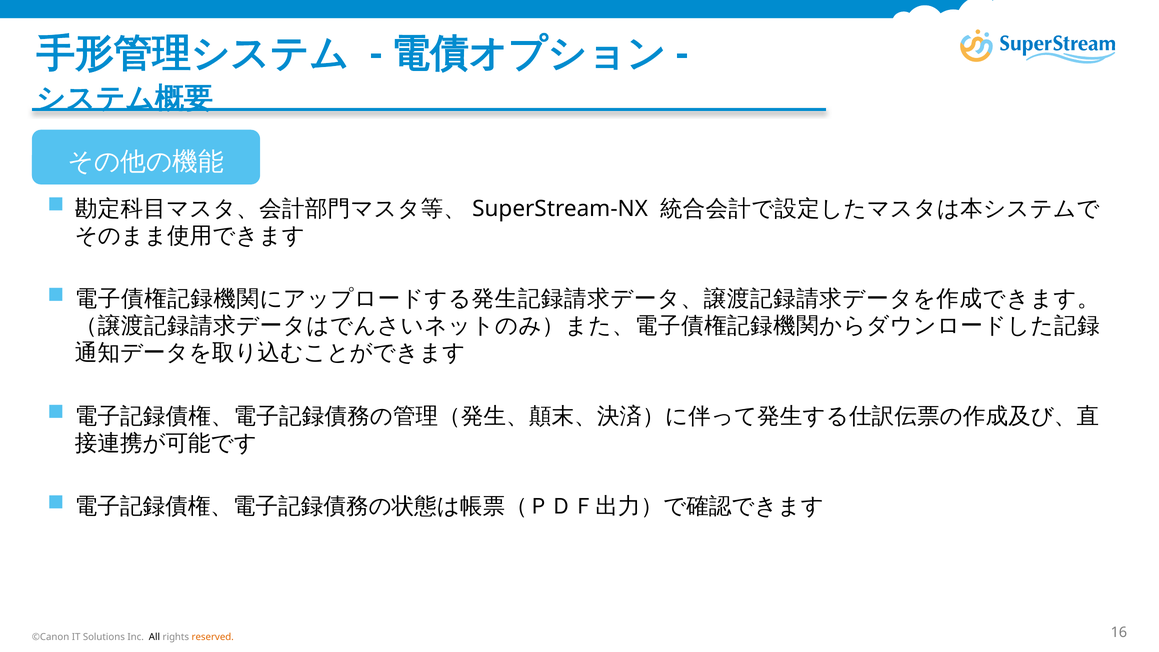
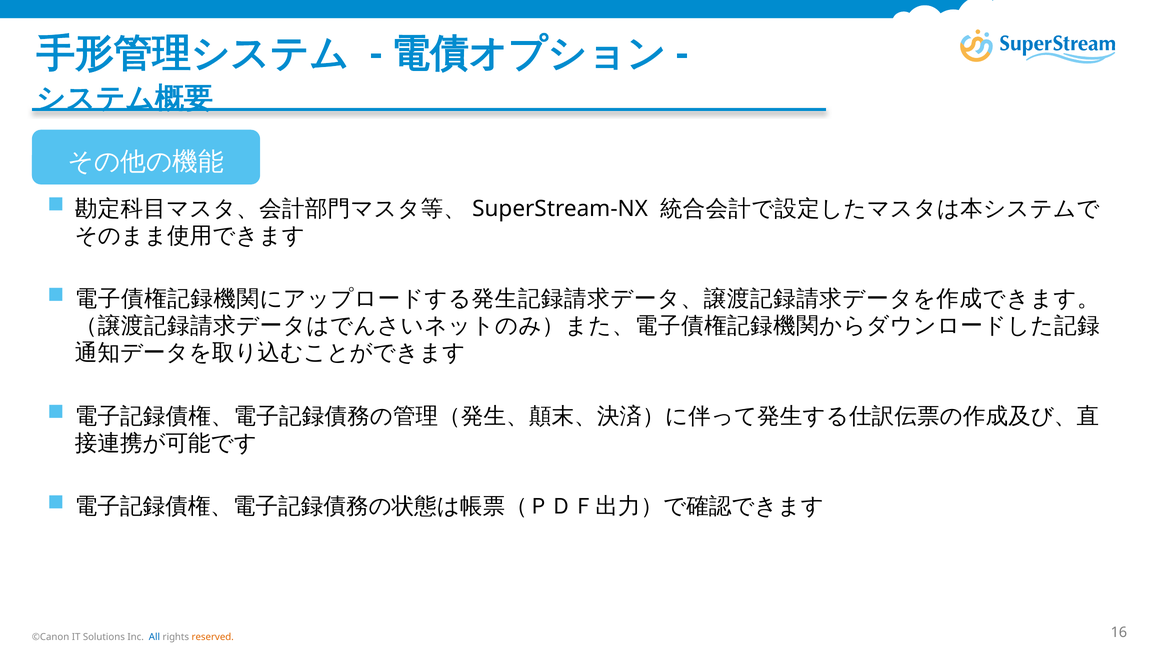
All colour: black -> blue (154, 637)
